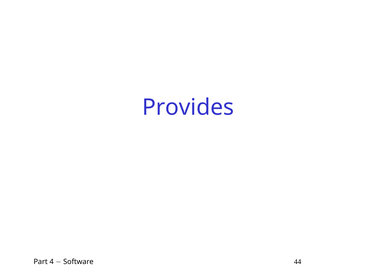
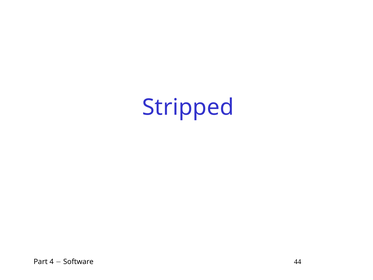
Provides: Provides -> Stripped (188, 107)
